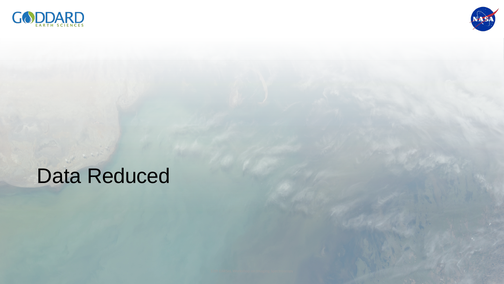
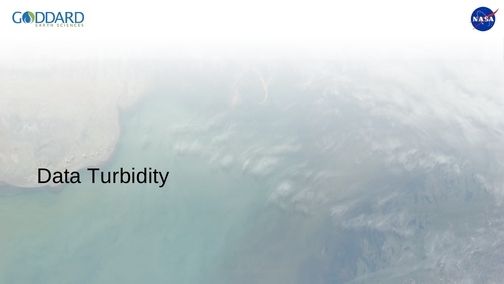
Reduced: Reduced -> Turbidity (128, 176)
